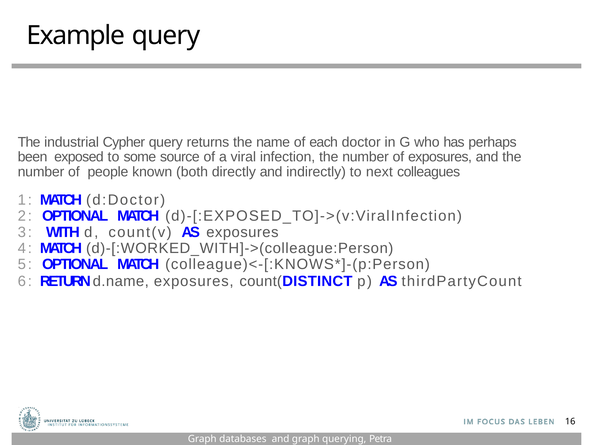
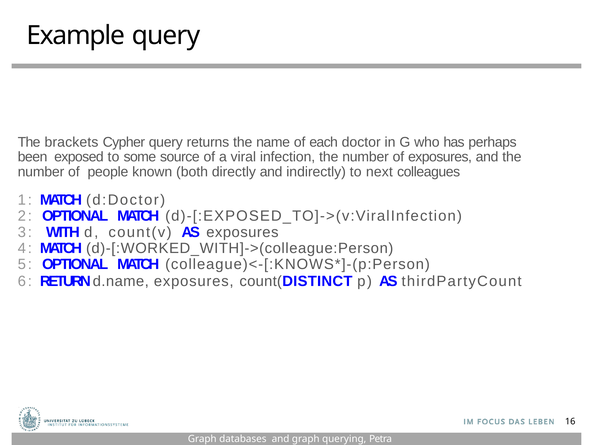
industrial: industrial -> brackets (71, 142)
